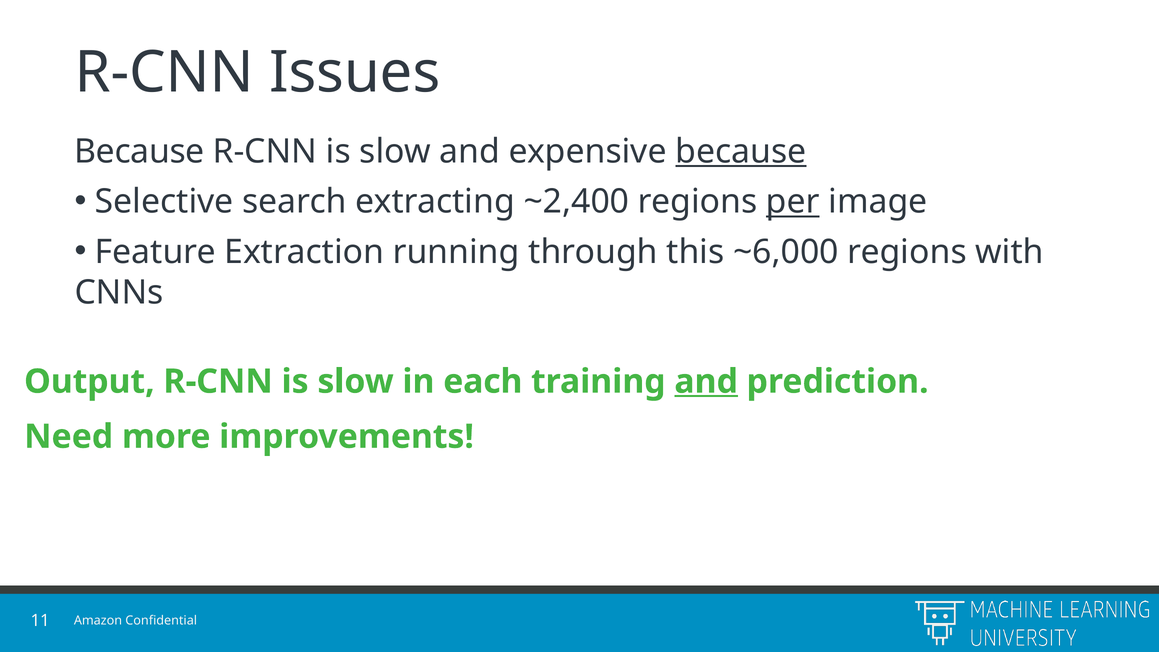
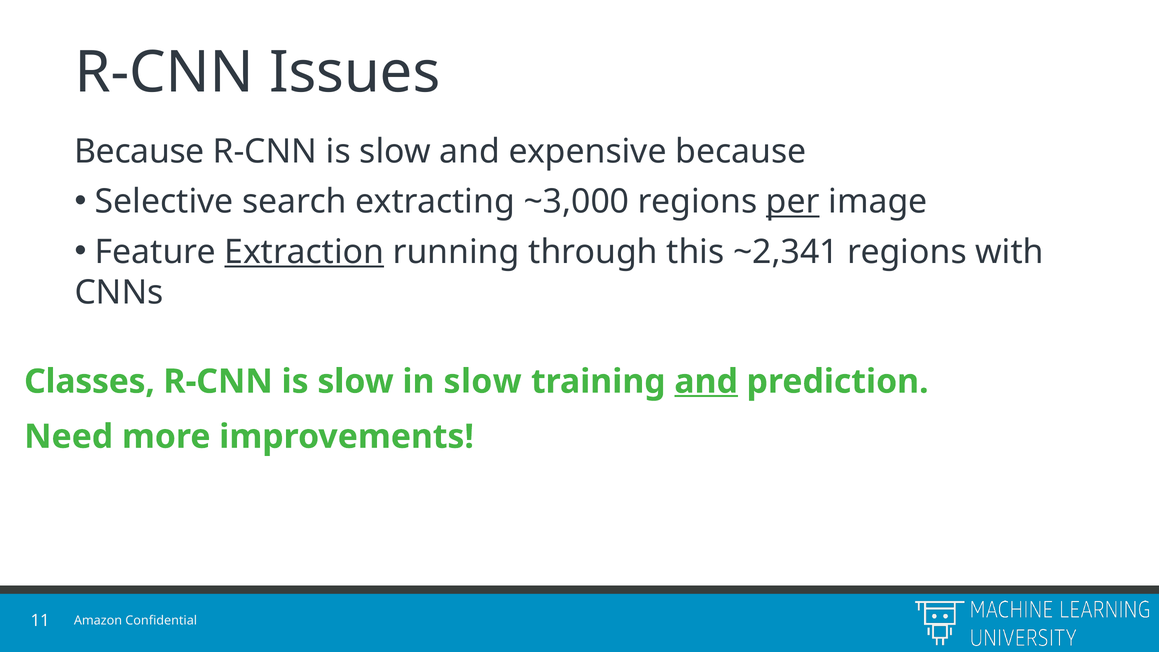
because underline: present -> none (741, 152)
~2,400: ~2,400 -> ~3,000 (576, 202)
Extraction underline: none -> present (304, 252)
~6,000: ~6,000 -> ~2,341 (786, 252)
Output: Output -> Classes (89, 382)
in each: each -> slow (483, 382)
